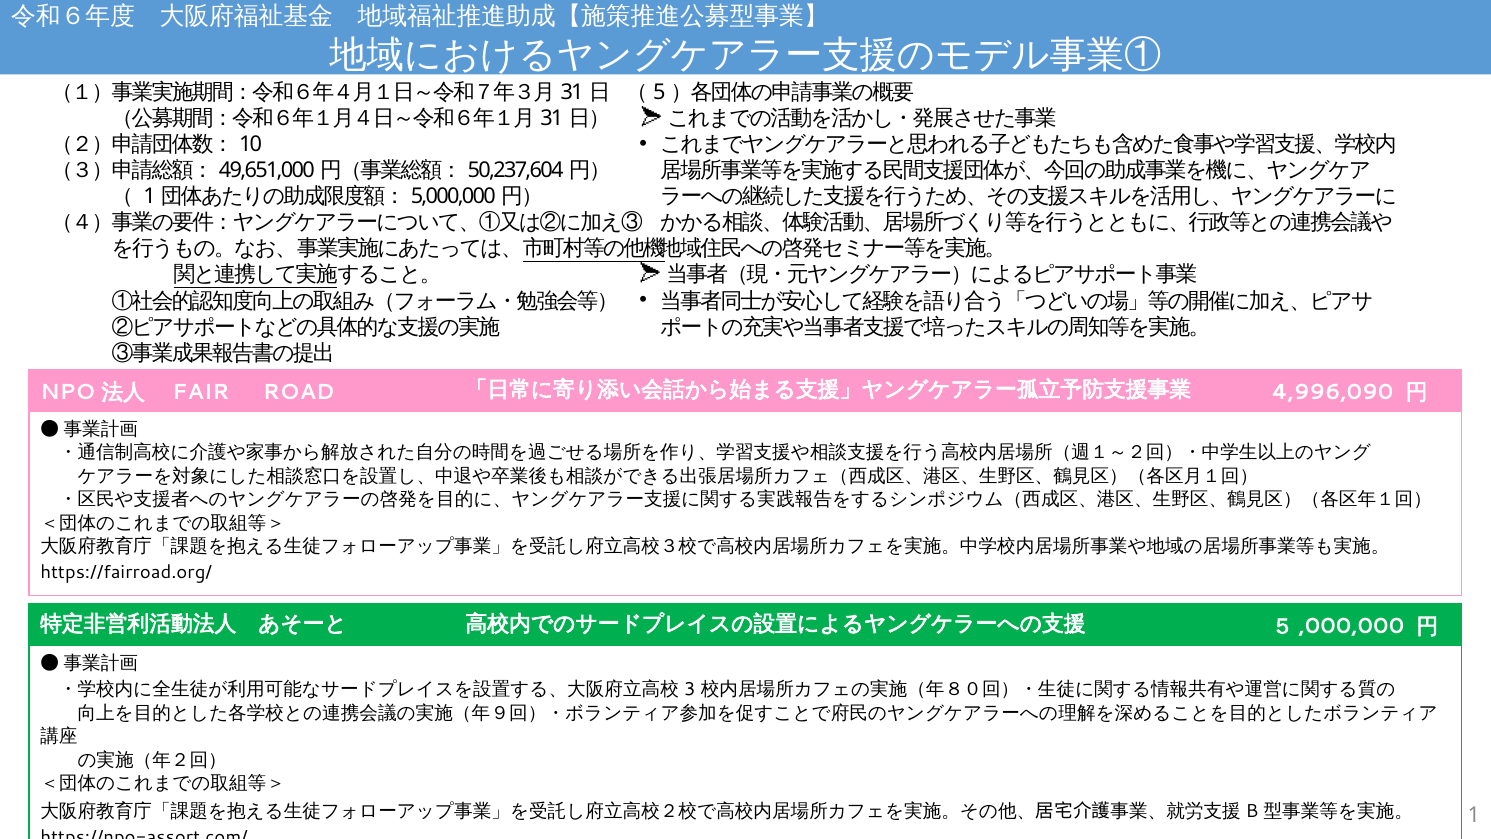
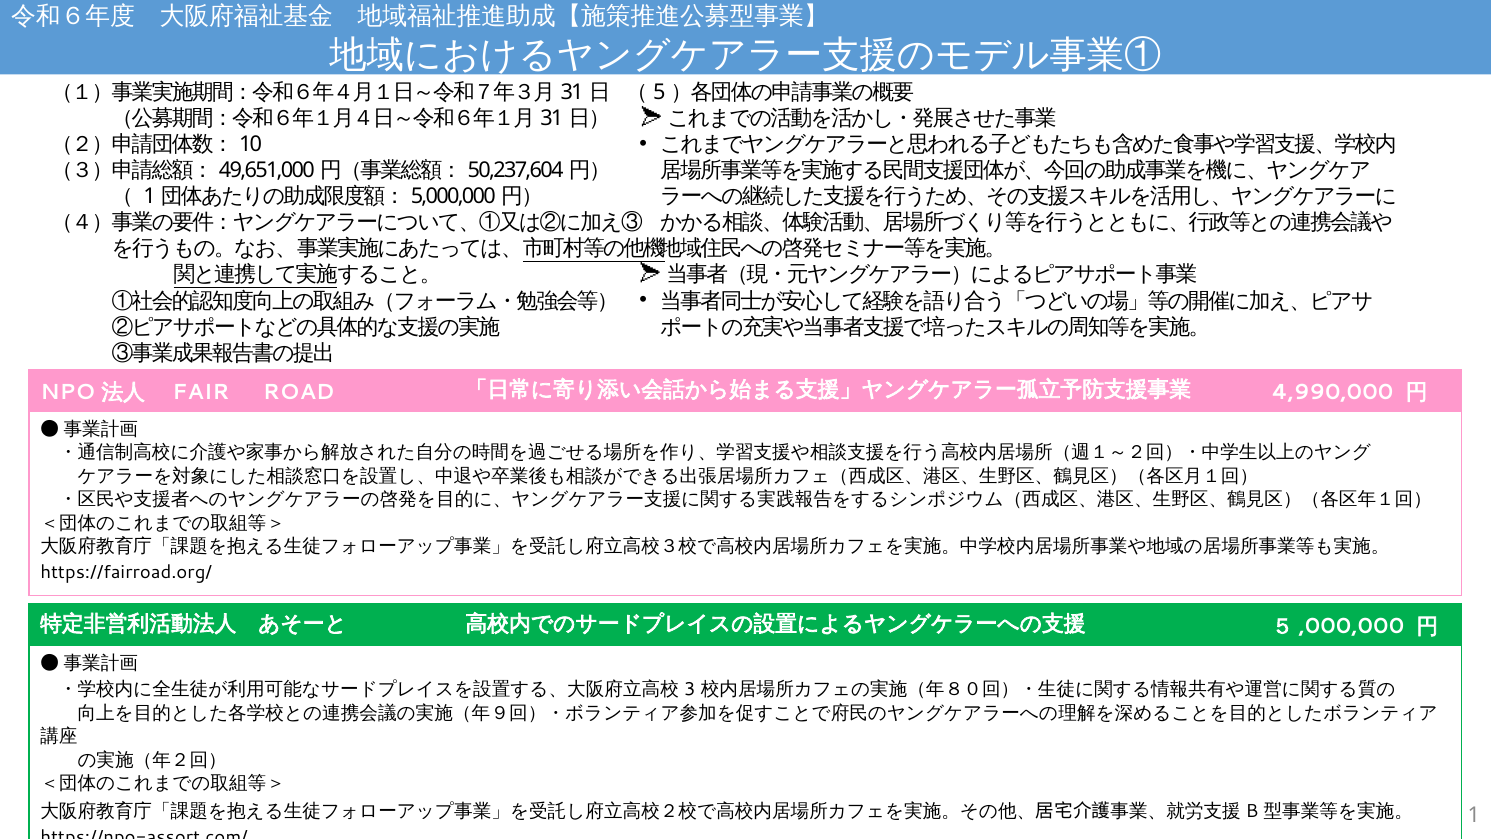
4,996,090: 4,996,090 -> 4,990,000 (1332, 392)
